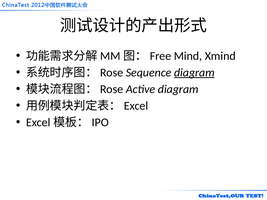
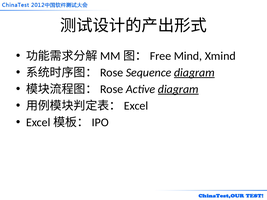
diagram underline: none -> present (178, 89)
